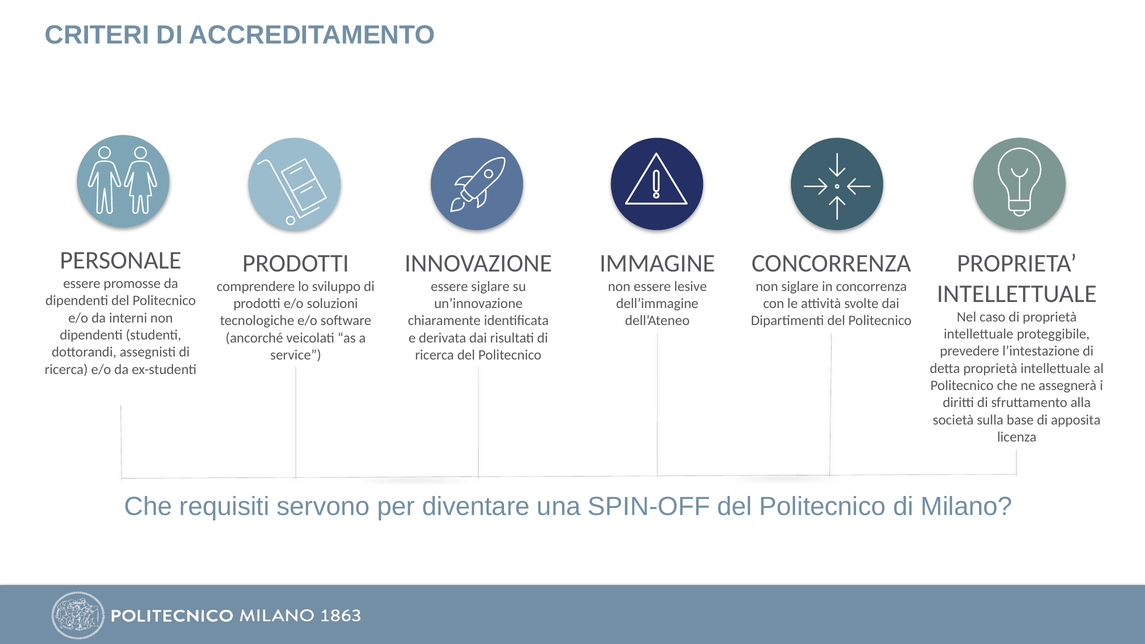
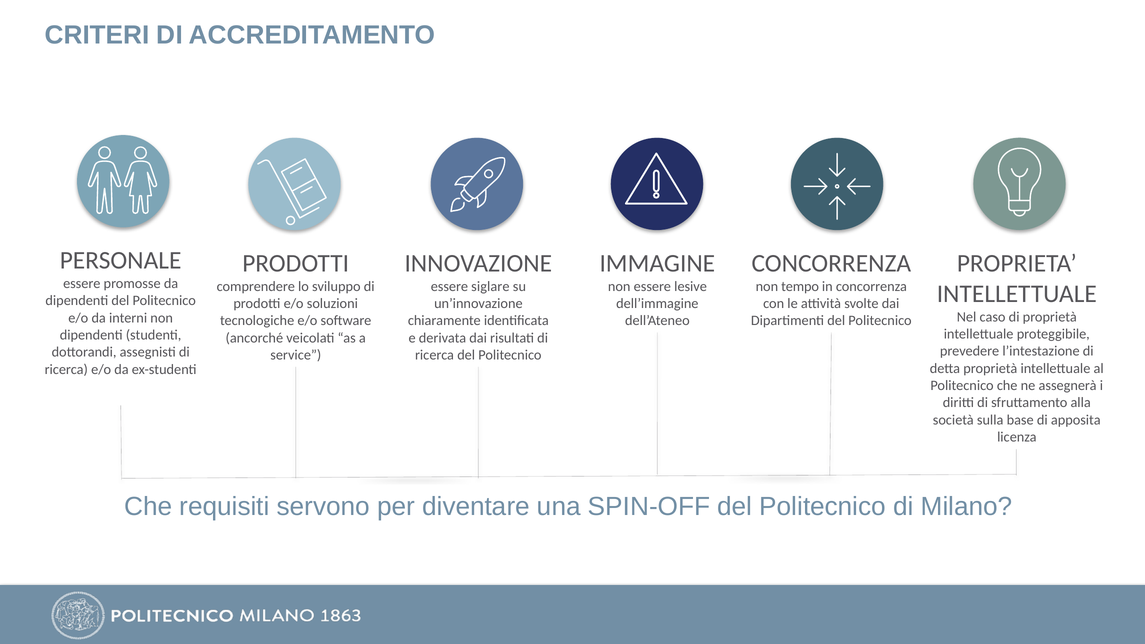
non siglare: siglare -> tempo (800, 286)
